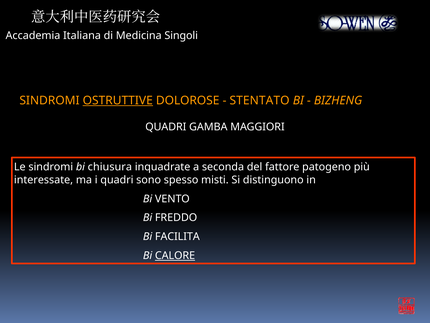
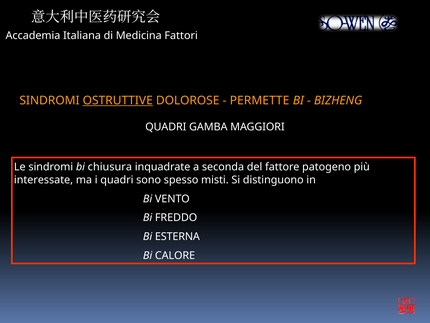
Singoli: Singoli -> Fattori (181, 36)
STENTATO: STENTATO -> PERMETTE (260, 100)
FACILITA: FACILITA -> ESTERNA (177, 236)
CALORE underline: present -> none (175, 255)
